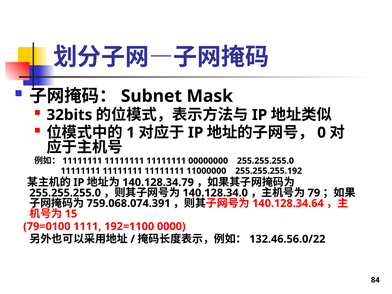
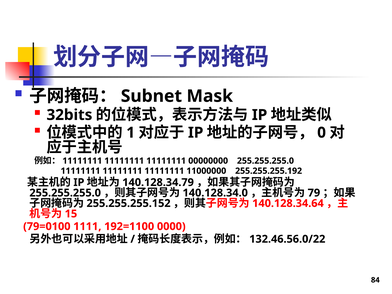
759.068.074.391: 759.068.074.391 -> 255.255.255.152 (129, 203)
